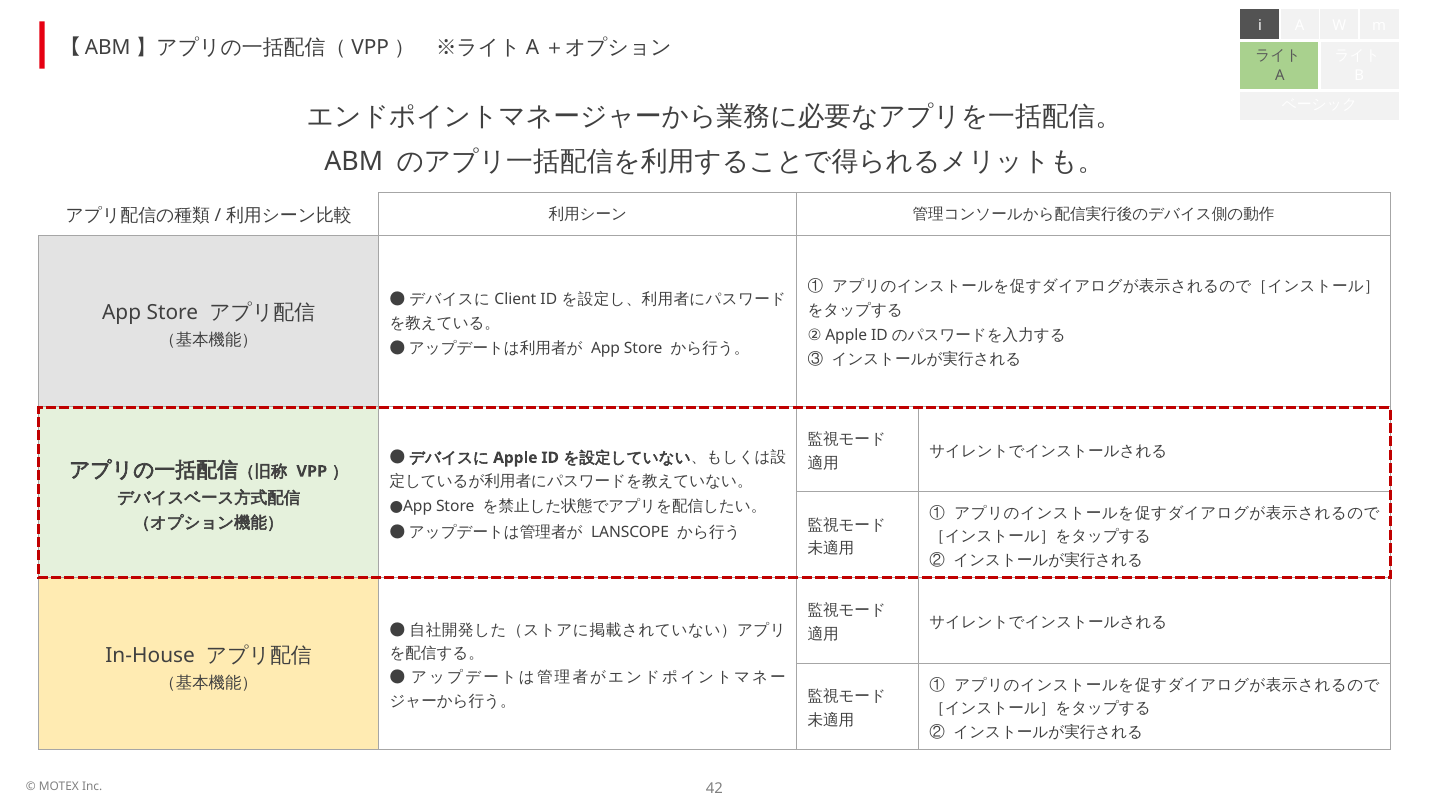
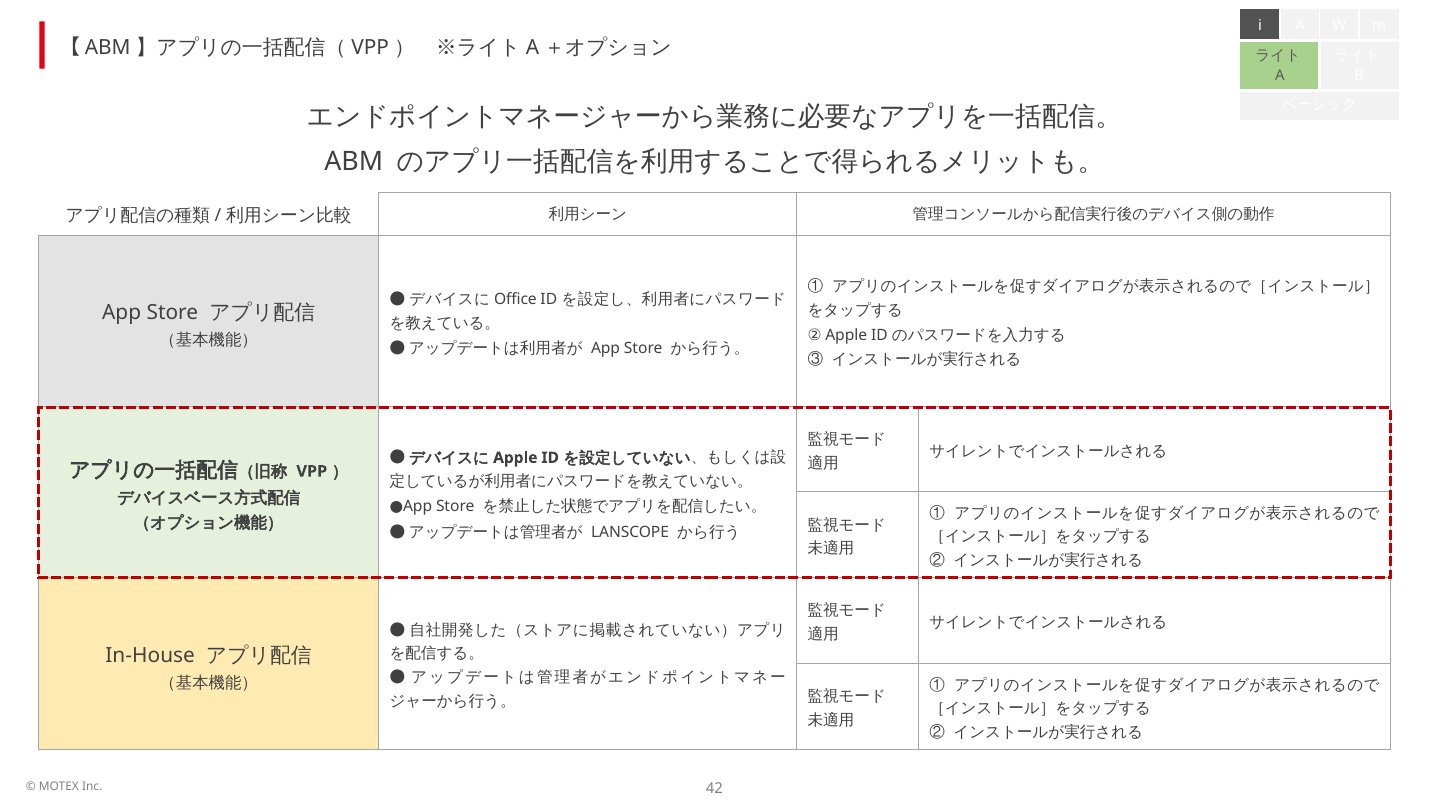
Client: Client -> Office (515, 299)
